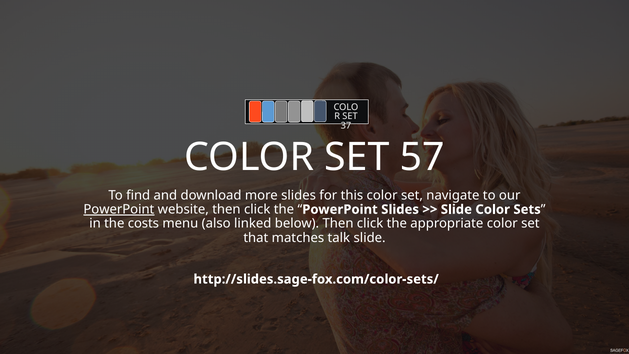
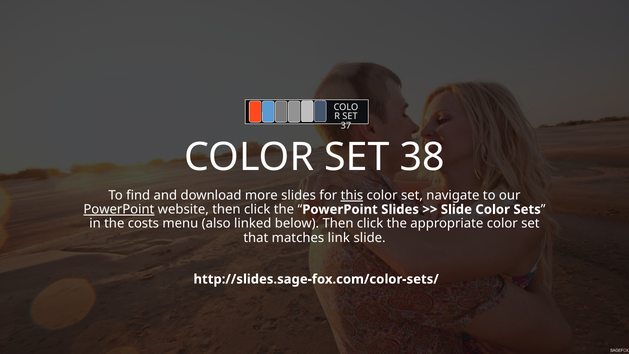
57: 57 -> 38 (422, 157)
this underline: none -> present (352, 195)
talk: talk -> link (339, 238)
